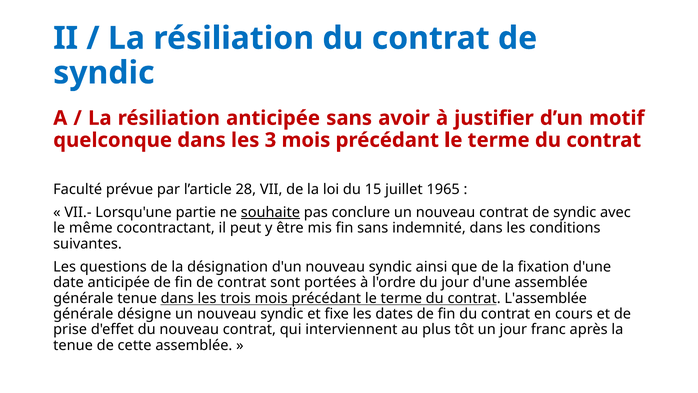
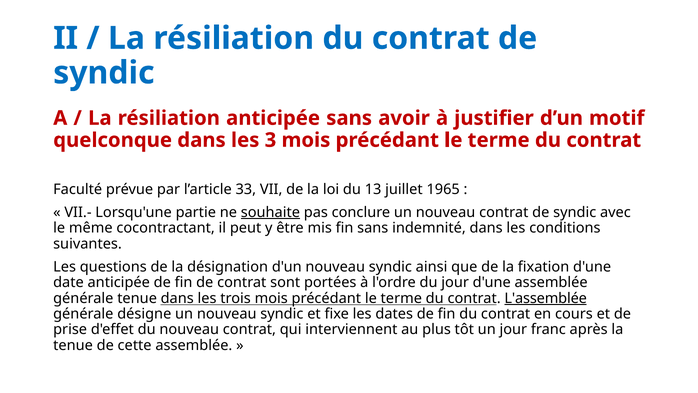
28: 28 -> 33 (246, 189)
15: 15 -> 13 (373, 189)
L'assemblée underline: none -> present (546, 298)
